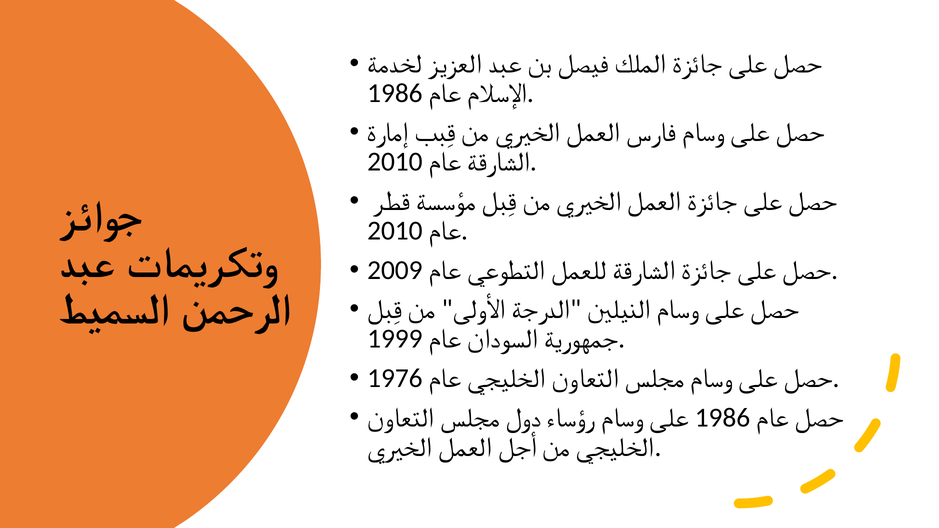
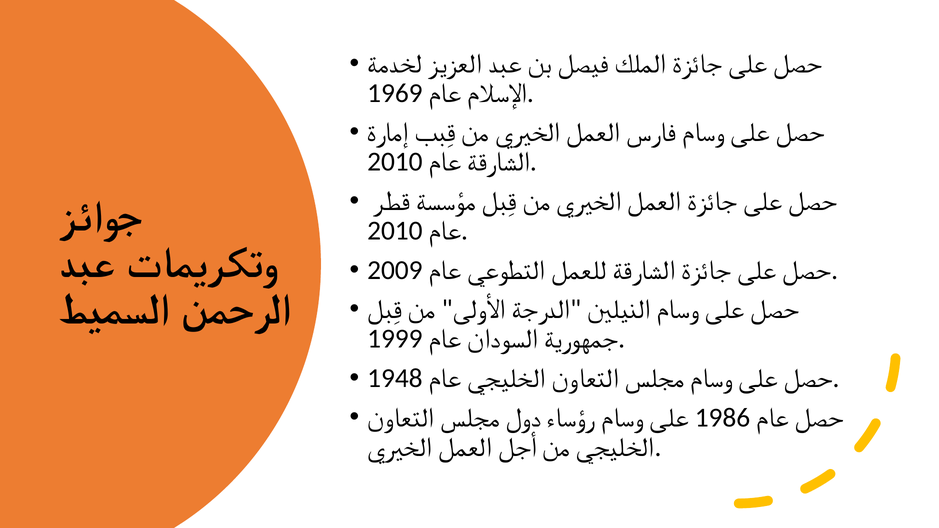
1986: 1986 -> 1969 (395, 93)
1976: 1976 -> 1948 (395, 378)
